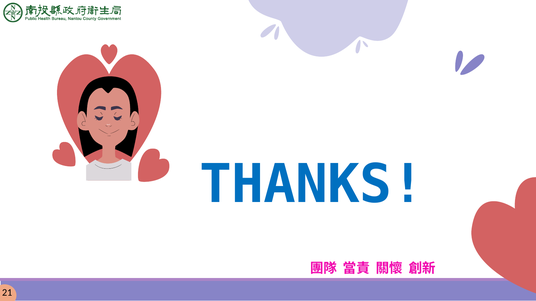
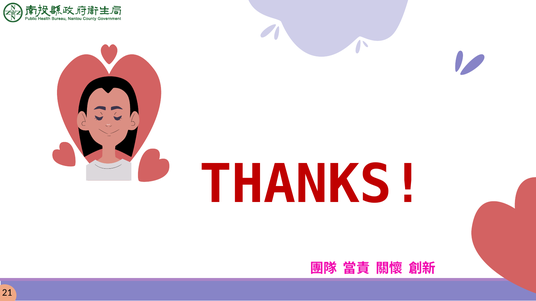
THANKS colour: blue -> red (312, 185)
